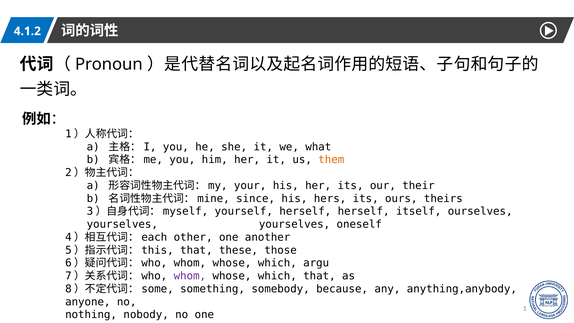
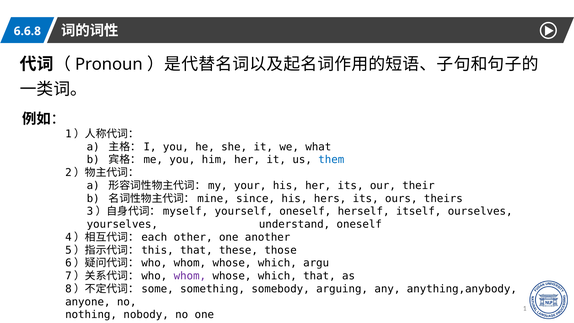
4.1.2: 4.1.2 -> 6.6.8 (27, 31)
them colour: orange -> blue (331, 160)
yourself herself: herself -> oneself (305, 211)
yourselves yourselves: yourselves -> understand (295, 224)
because: because -> arguing (342, 289)
